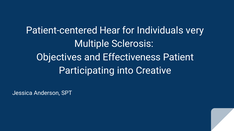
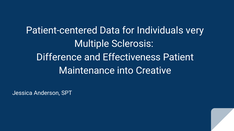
Hear: Hear -> Data (110, 31)
Objectives: Objectives -> Difference (59, 57)
Participating: Participating -> Maintenance (87, 71)
